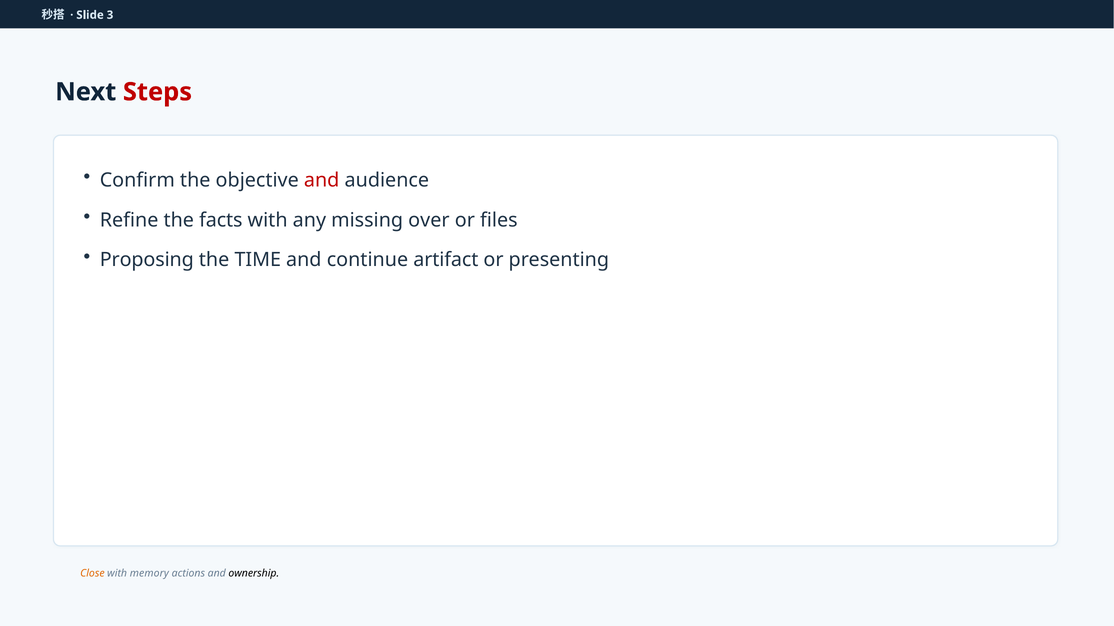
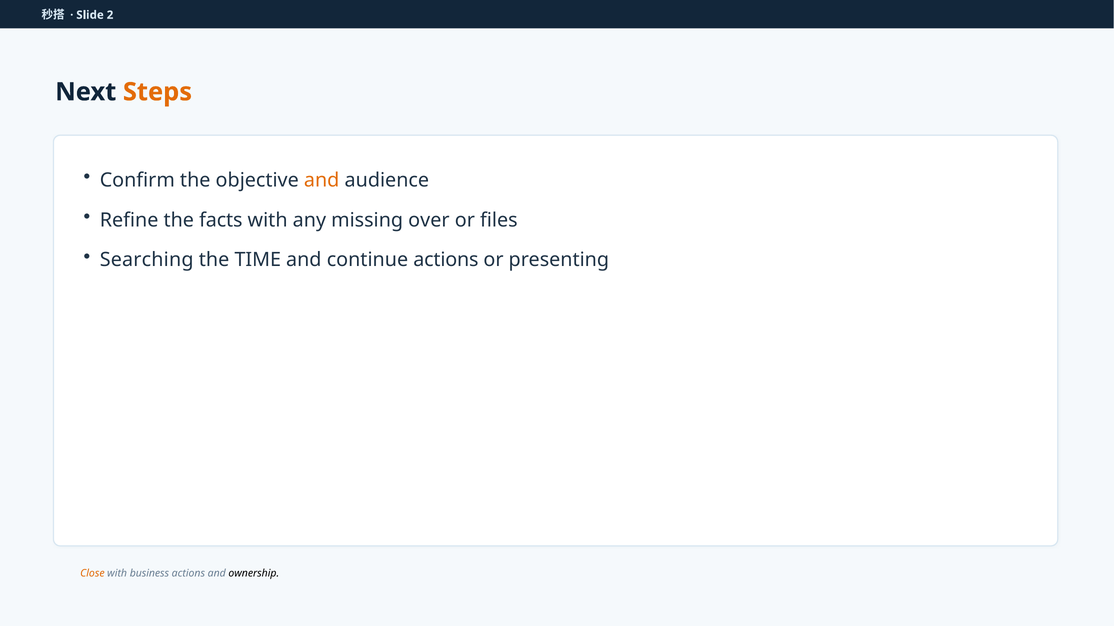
3: 3 -> 2 (110, 15)
Steps colour: red -> orange (157, 92)
and colour: red -> orange (322, 180)
Proposing: Proposing -> Searching (147, 260)
continue artifact: artifact -> actions (446, 260)
memory: memory -> business (149, 574)
